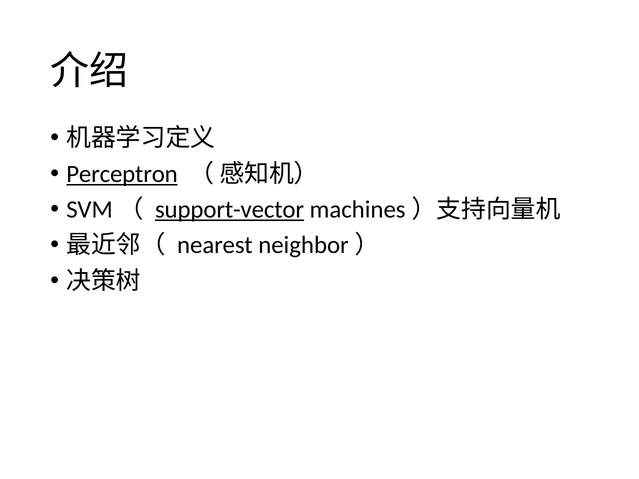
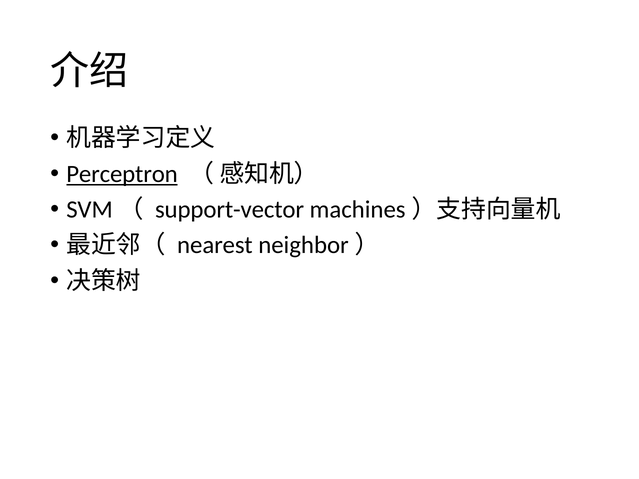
support-vector underline: present -> none (230, 210)
